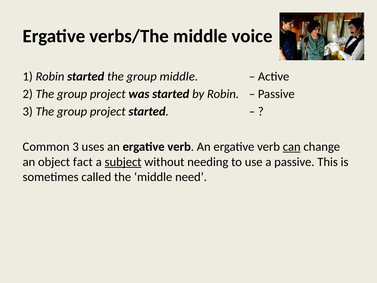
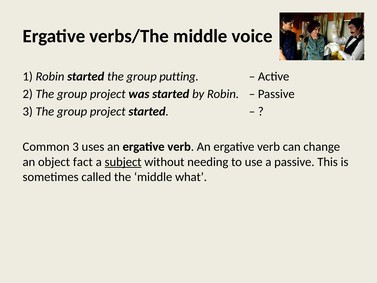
group middle: middle -> putting (179, 76)
can underline: present -> none (292, 147)
need: need -> what (191, 177)
